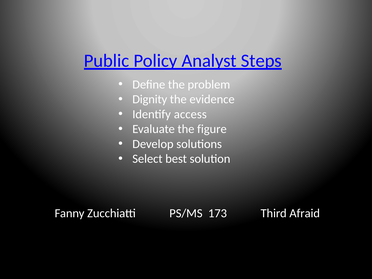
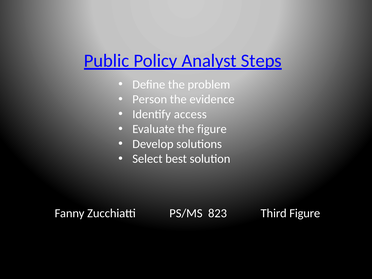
Dignity: Dignity -> Person (150, 99)
173: 173 -> 823 (218, 213)
Third Afraid: Afraid -> Figure (305, 213)
